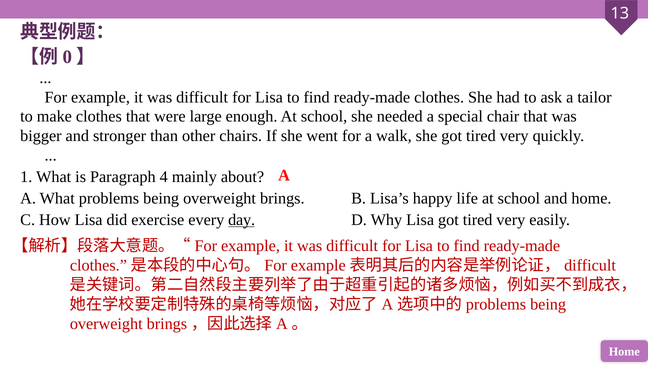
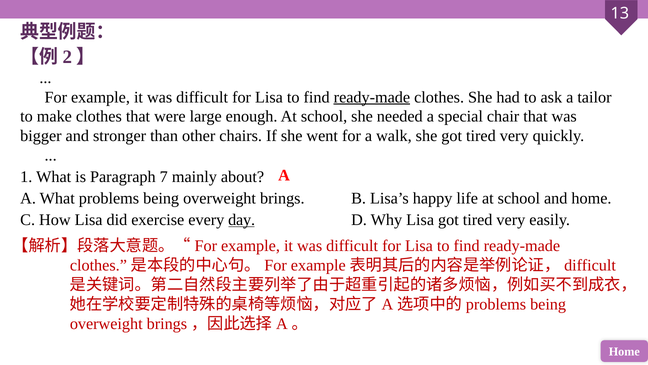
0: 0 -> 2 (67, 57)
ready-made underline: none -> present (372, 97)
4: 4 -> 7 (164, 177)
